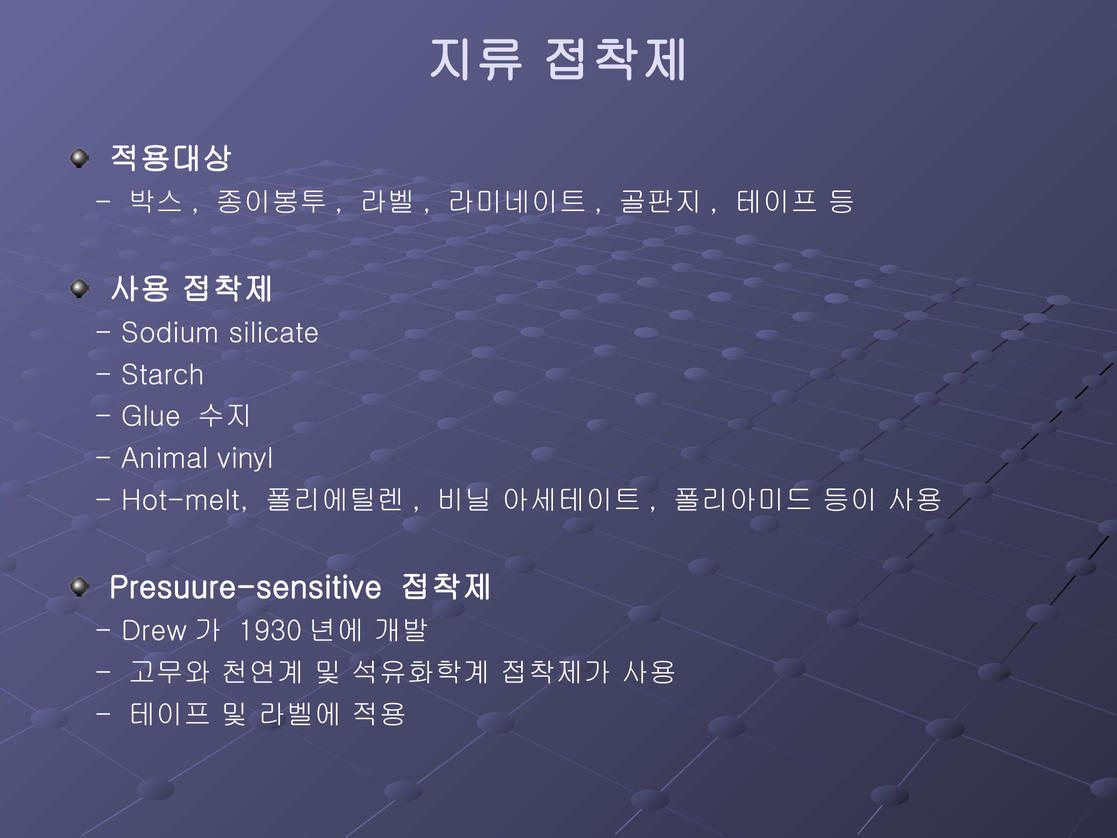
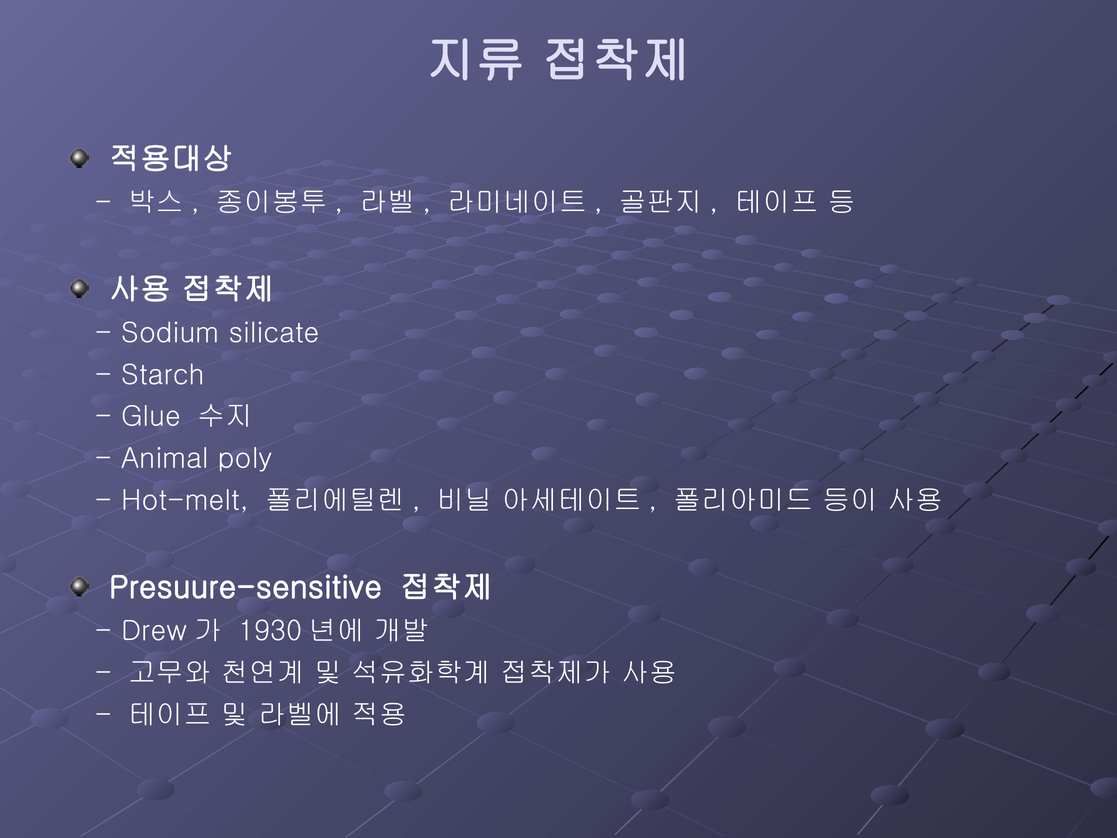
vinyl: vinyl -> poly (245, 459)
